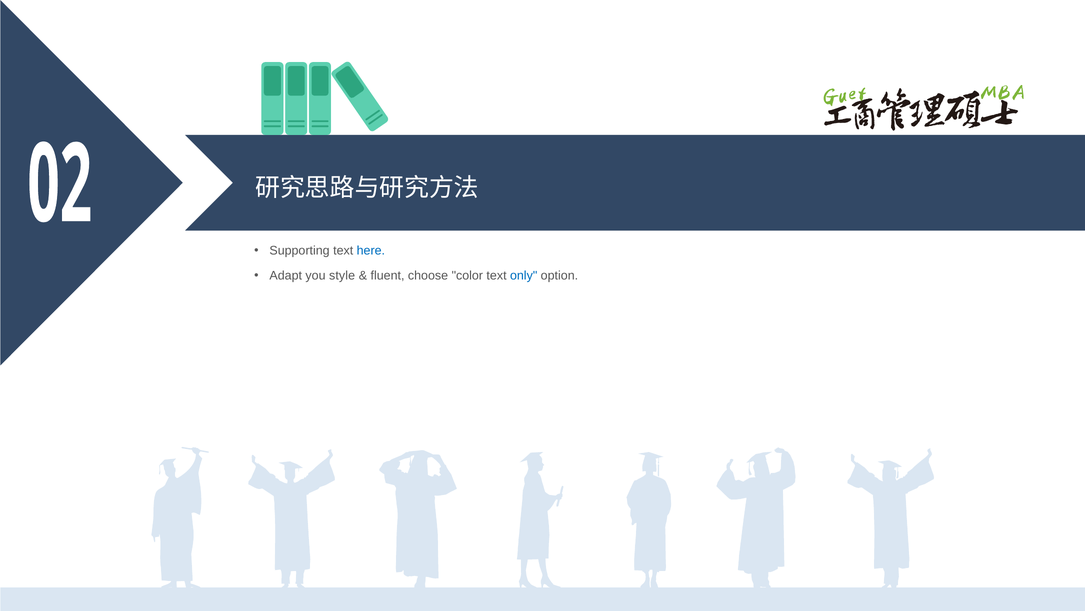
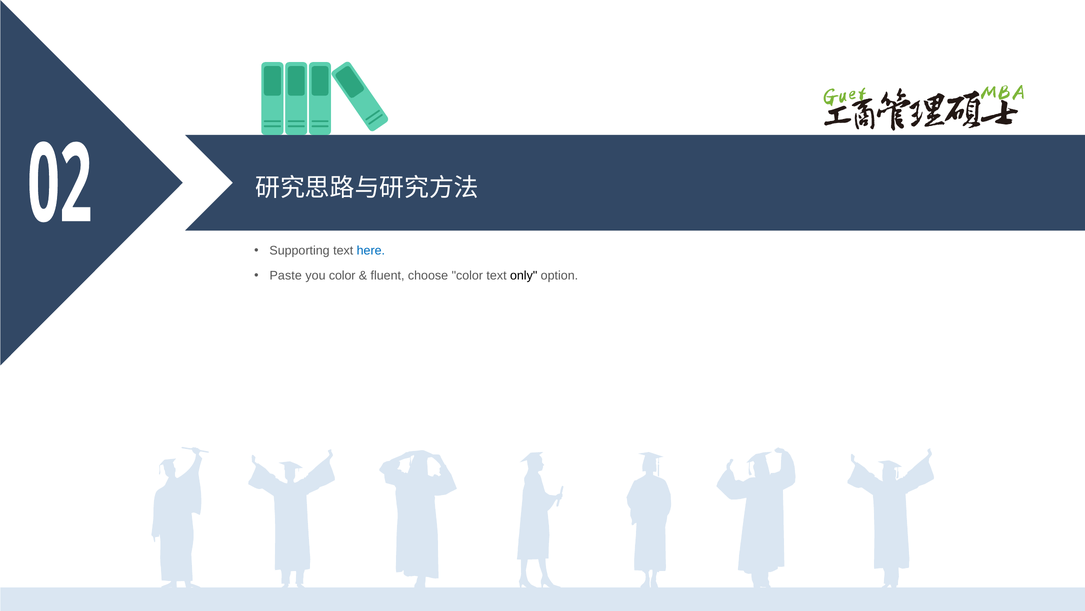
Adapt: Adapt -> Paste (286, 275)
you style: style -> color (342, 275)
only colour: blue -> black (524, 275)
